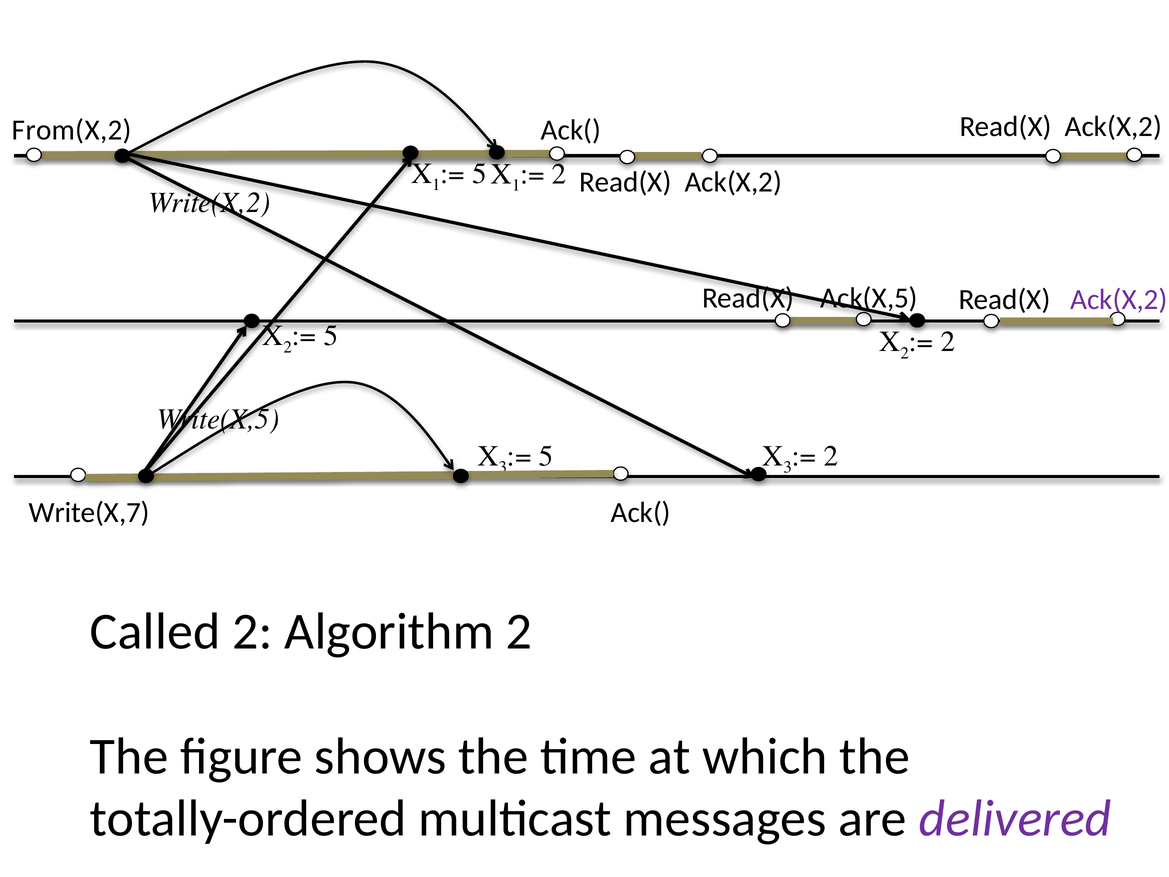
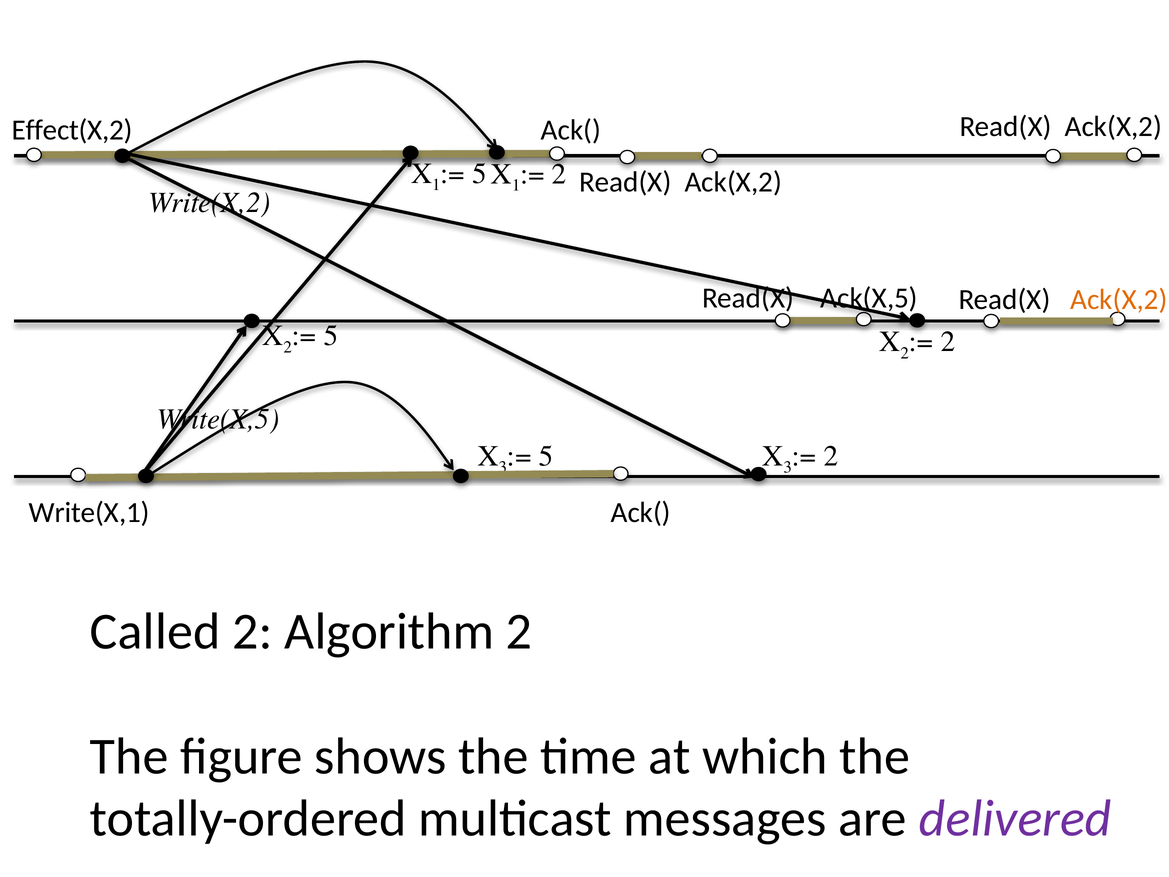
From(X,2: From(X,2 -> Effect(X,2 (72, 130)
Ack(X,2 colour: purple -> orange (1119, 300)
Write(X,7: Write(X,7 -> Write(X,1 (89, 513)
